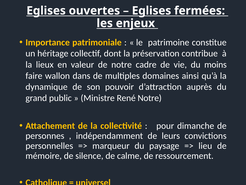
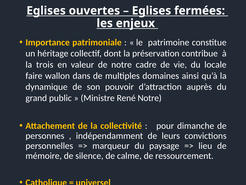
lieux: lieux -> trois (45, 64)
moins: moins -> locale (215, 64)
